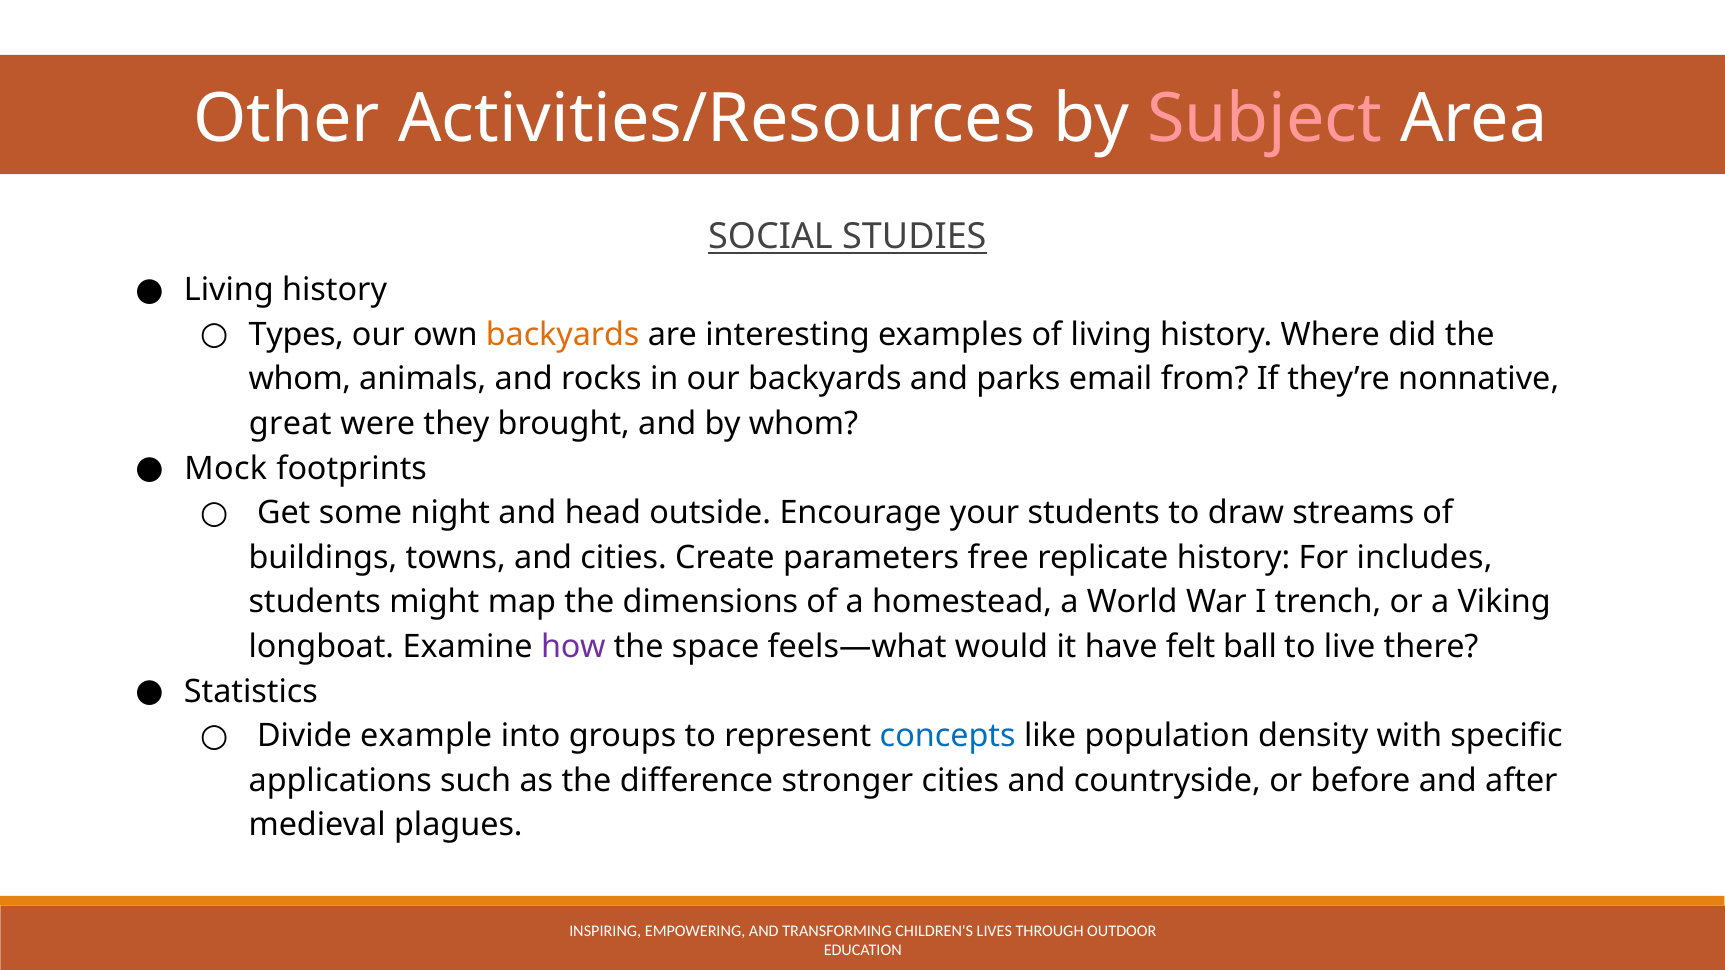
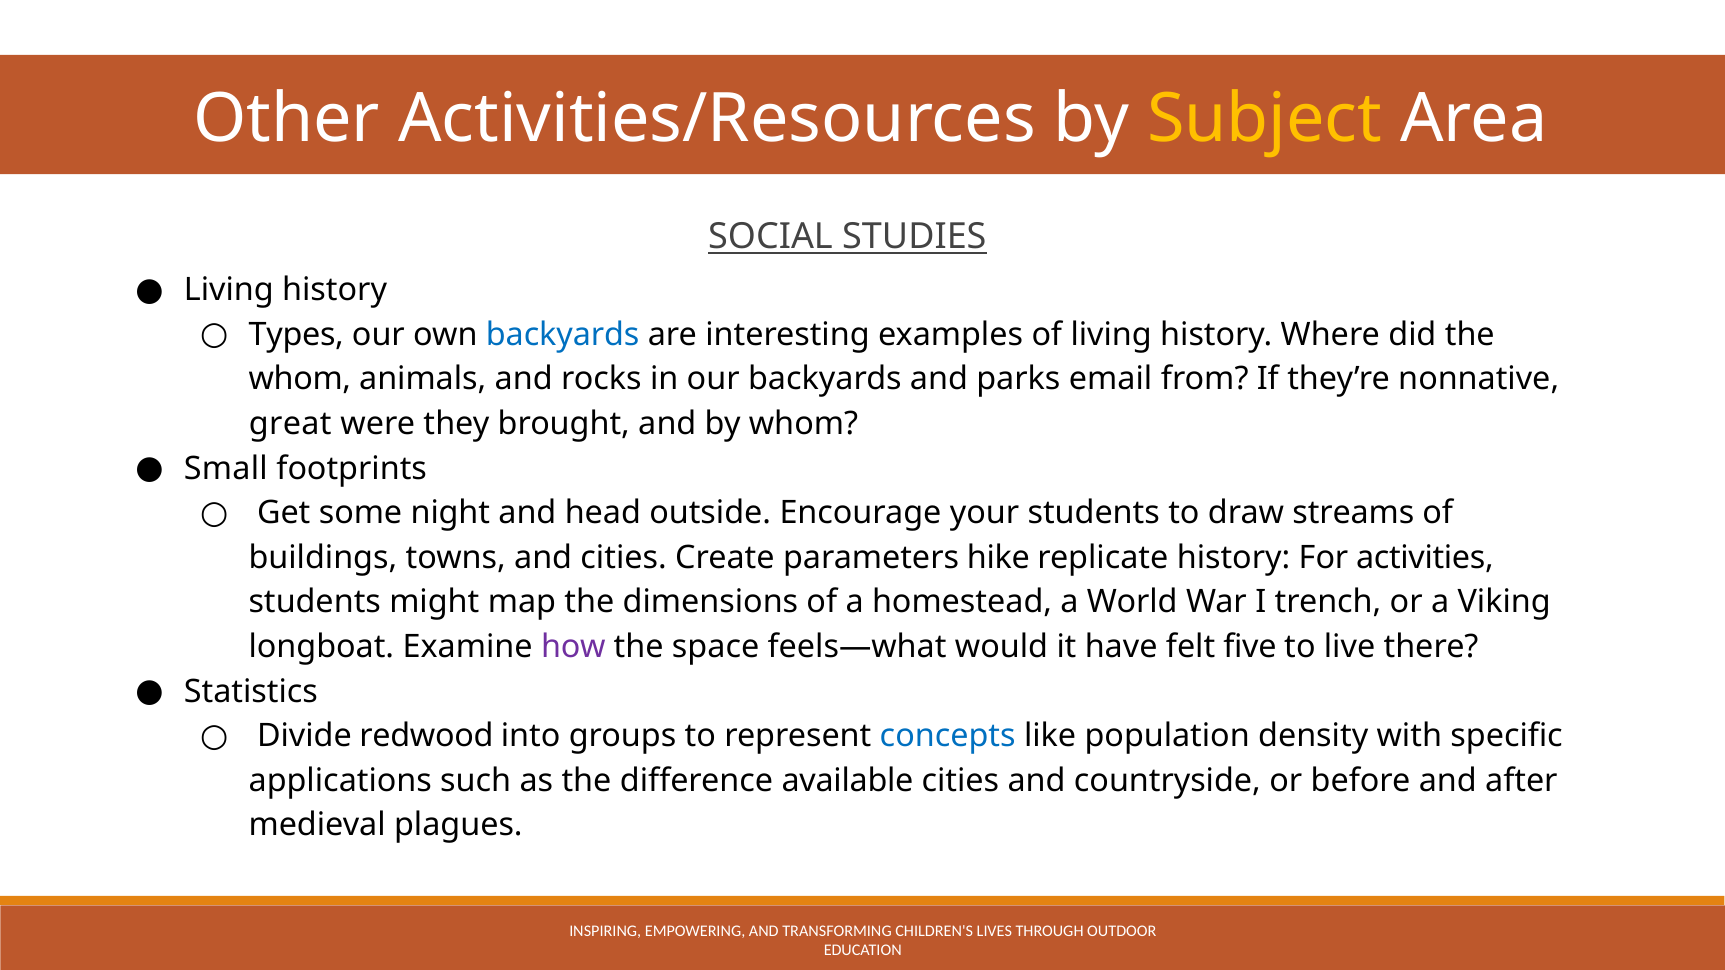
Subject colour: pink -> yellow (1265, 119)
backyards colour: orange -> blue (563, 335)
Mock: Mock -> Small (226, 469)
free: free -> hike (998, 558)
includes: includes -> activities (1425, 558)
ball: ball -> five (1250, 647)
example: example -> redwood (426, 736)
stronger: stronger -> available (848, 781)
